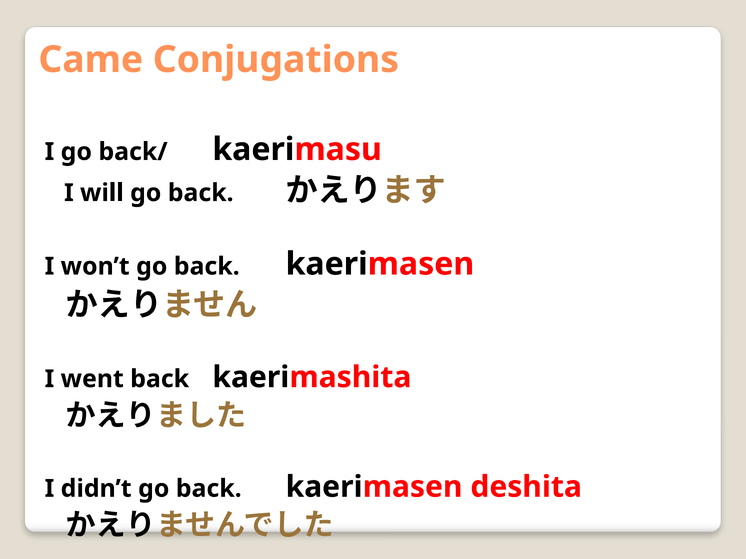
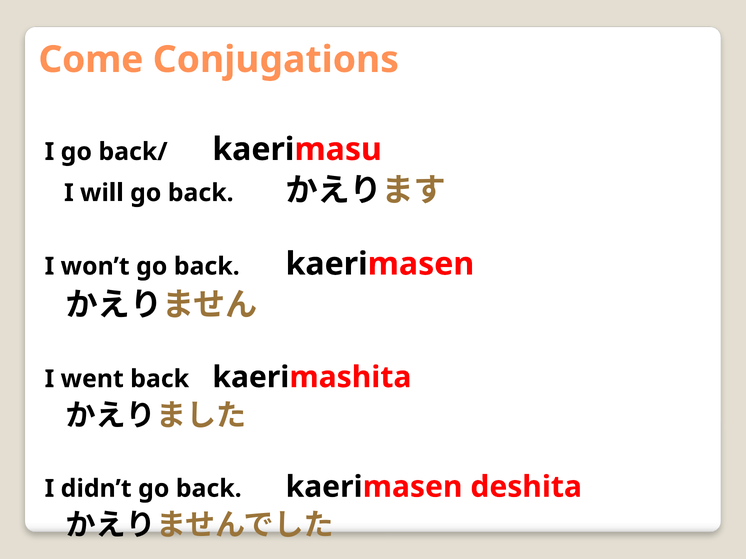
Came: Came -> Come (91, 60)
